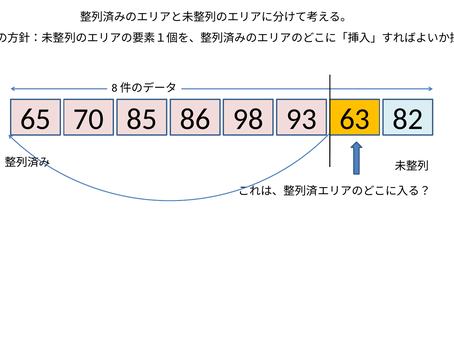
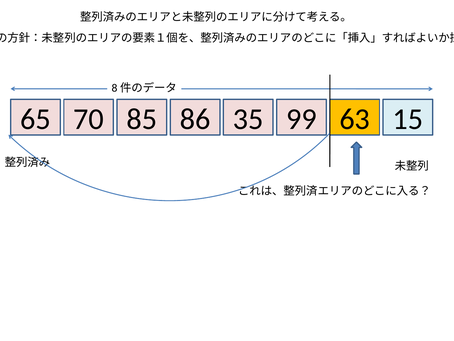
98: 98 -> 35 (248, 119)
93: 93 -> 99 (301, 119)
82: 82 -> 15 (408, 119)
